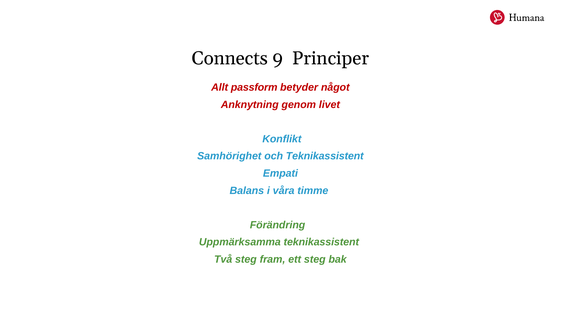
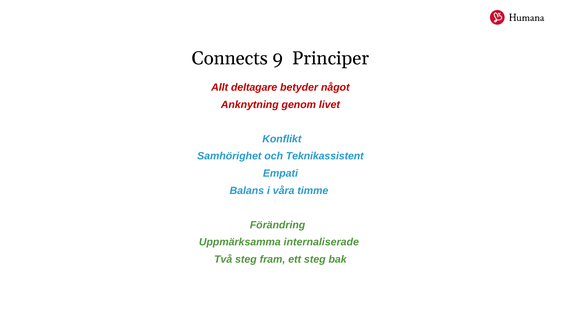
passform: passform -> deltagare (254, 88)
Uppmärksamma teknikassistent: teknikassistent -> internaliserade (321, 242)
